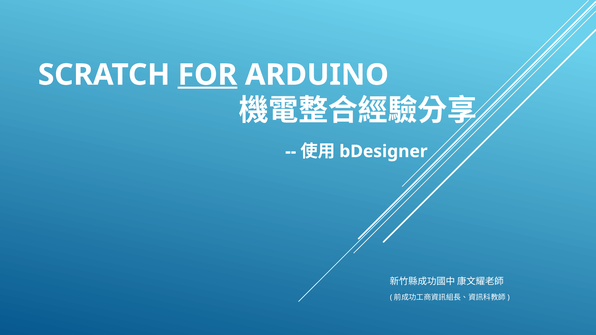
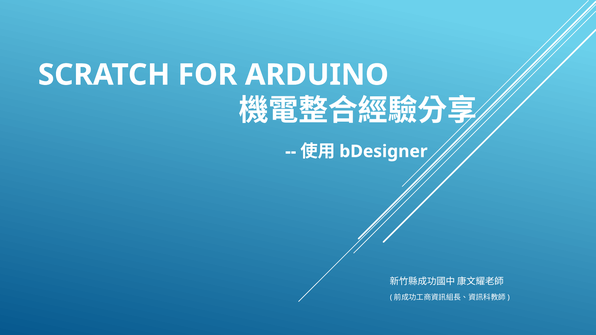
FOR underline: present -> none (208, 75)
